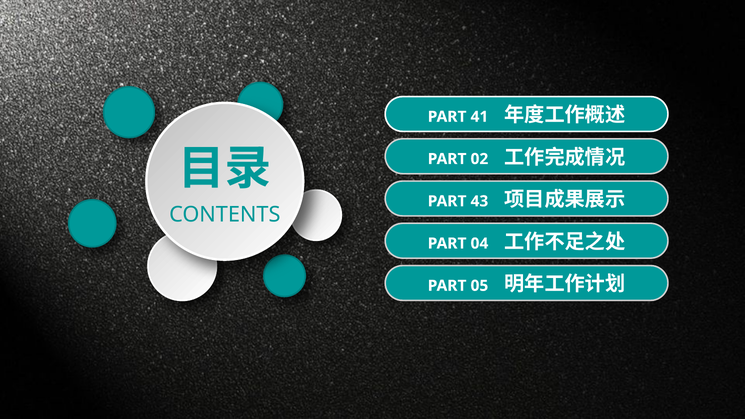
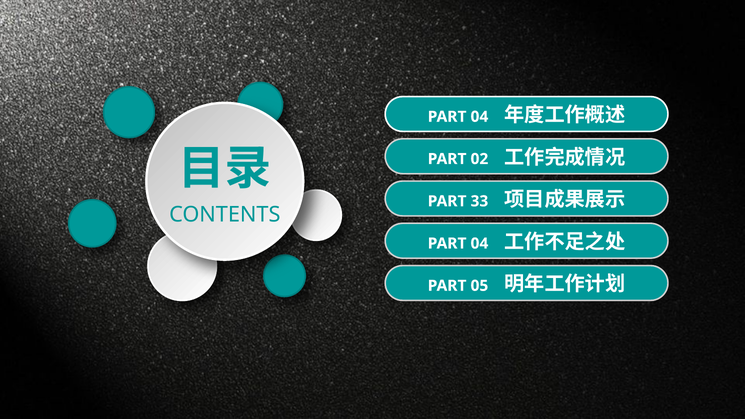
41: 41 -> 04 (479, 117)
43: 43 -> 33 (479, 201)
